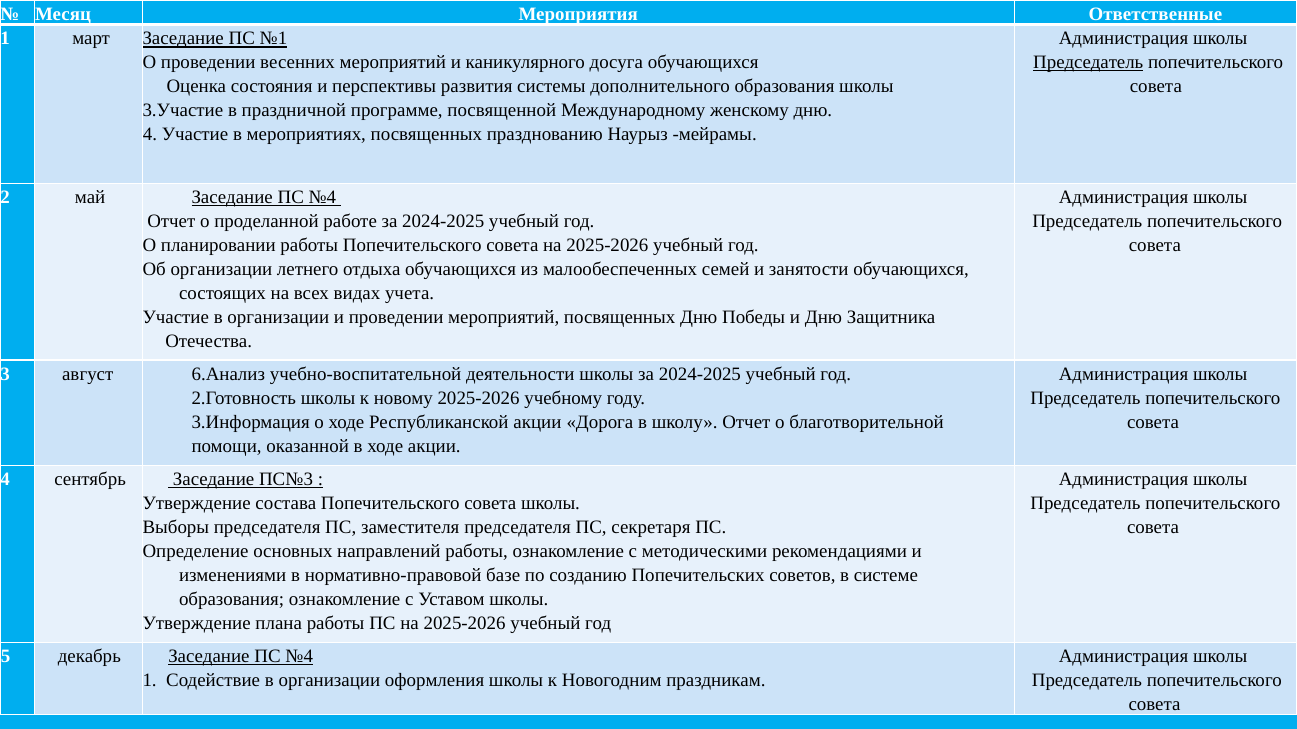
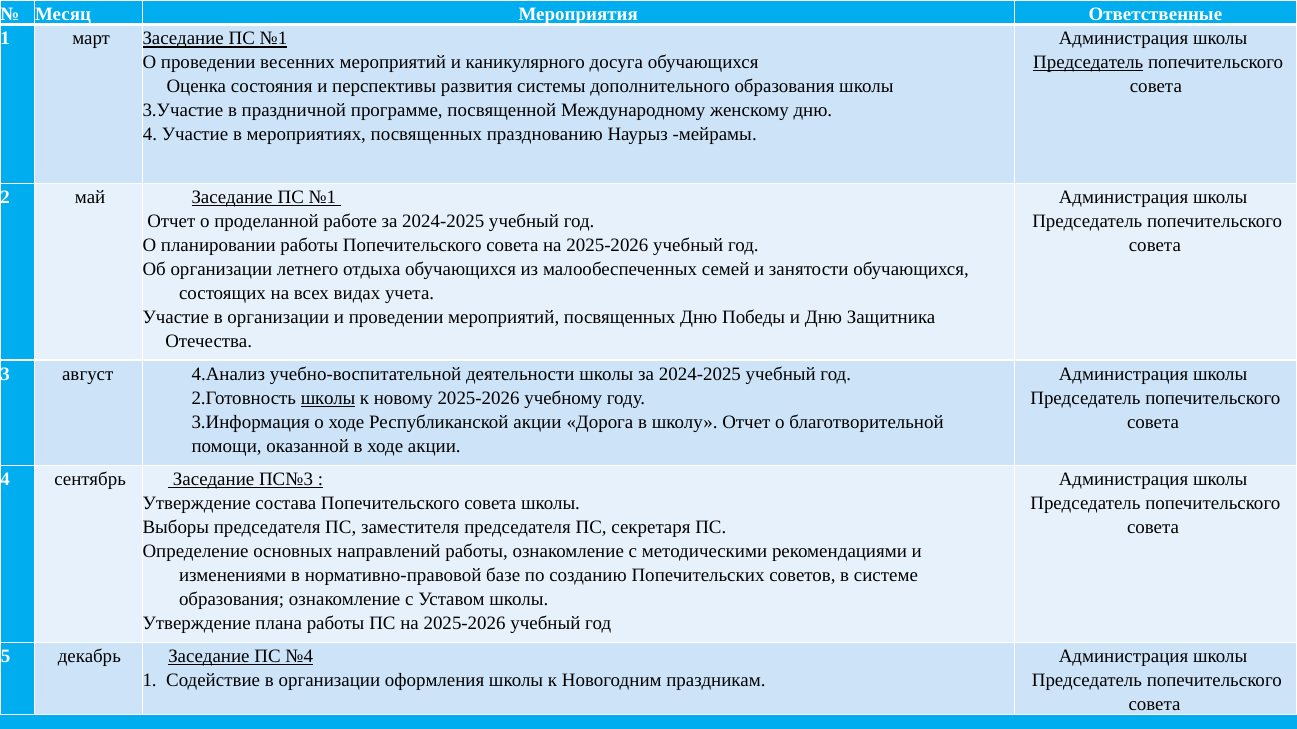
май Заседание ПС №4: №4 -> №1 (322, 198)
6.Анализ: 6.Анализ -> 4.Анализ (228, 374)
школы underline: none -> present (328, 398)
